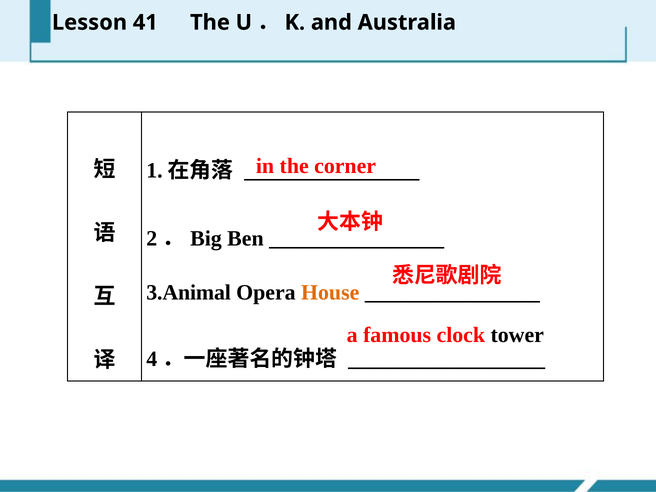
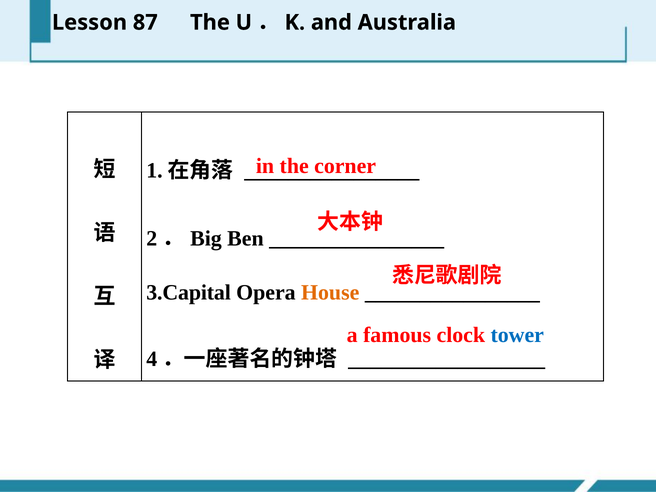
41: 41 -> 87 (145, 22)
3.Animal: 3.Animal -> 3.Capital (189, 293)
tower colour: black -> blue (517, 335)
